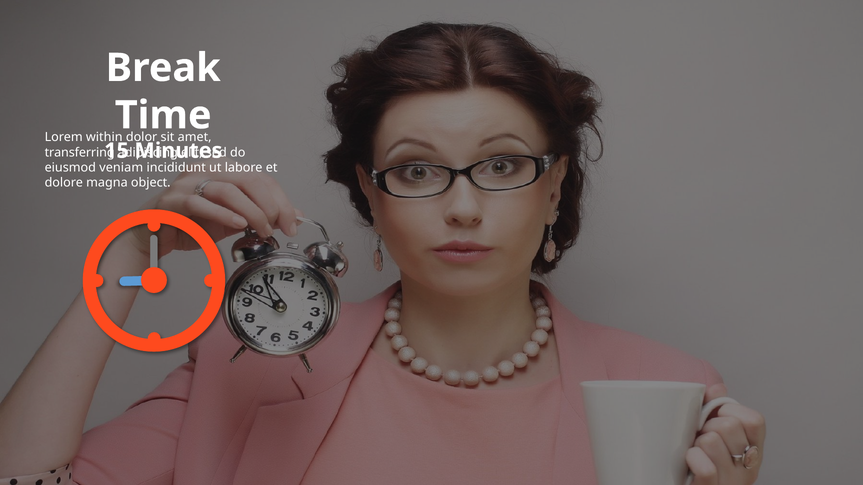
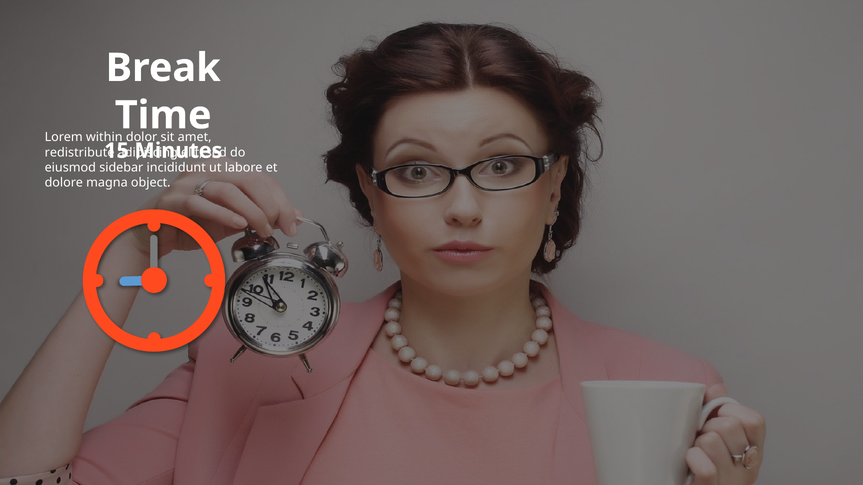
transferring: transferring -> redistribute (80, 153)
veniam: veniam -> sidebar (121, 168)
